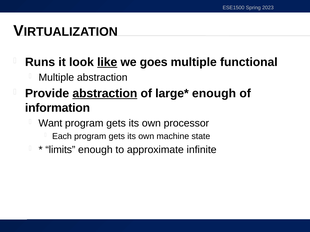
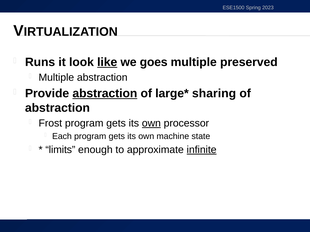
functional: functional -> preserved (249, 62)
enough: enough -> sharing (214, 94)
information: information -> abstraction (57, 108)
Want: Want -> Frost (50, 124)
own underline: none -> present (151, 124)
infinite underline: none -> present (202, 150)
